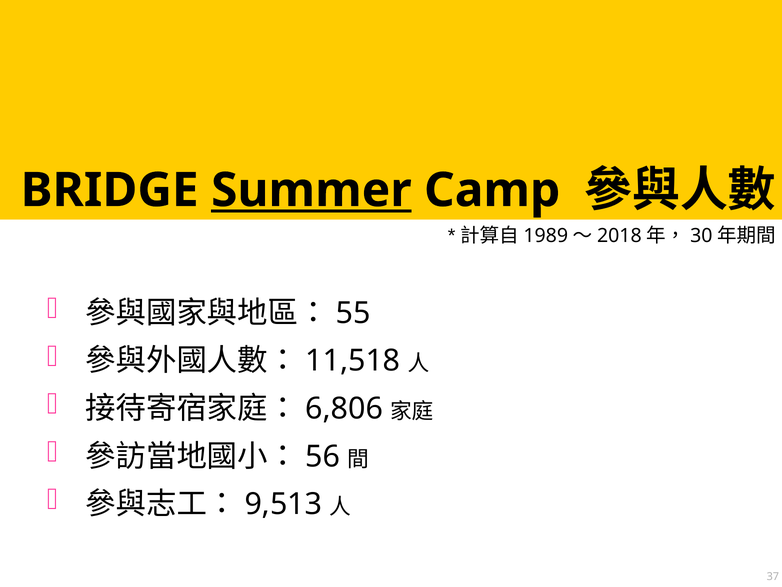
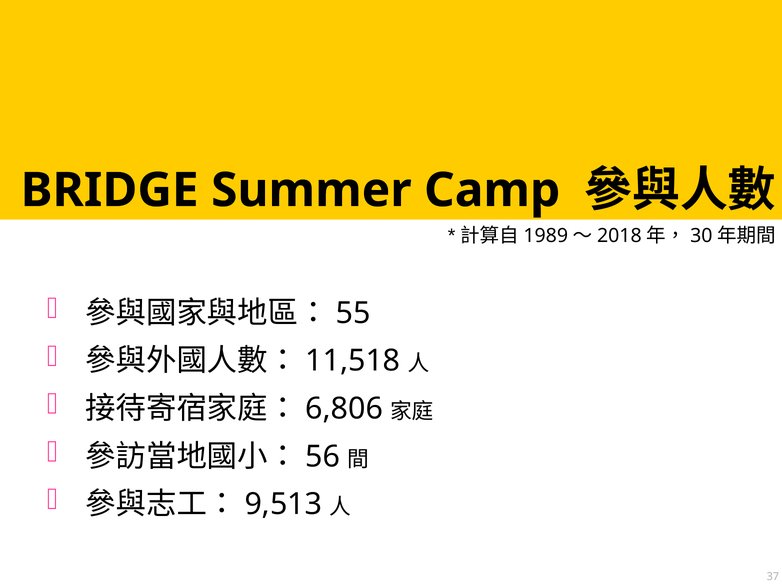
Summer underline: present -> none (311, 190)
